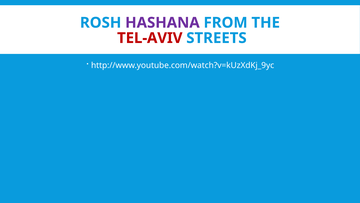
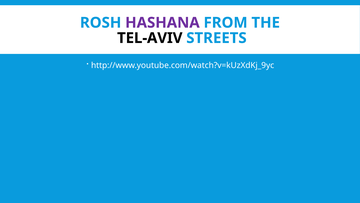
TEL-AVIV colour: red -> black (150, 38)
